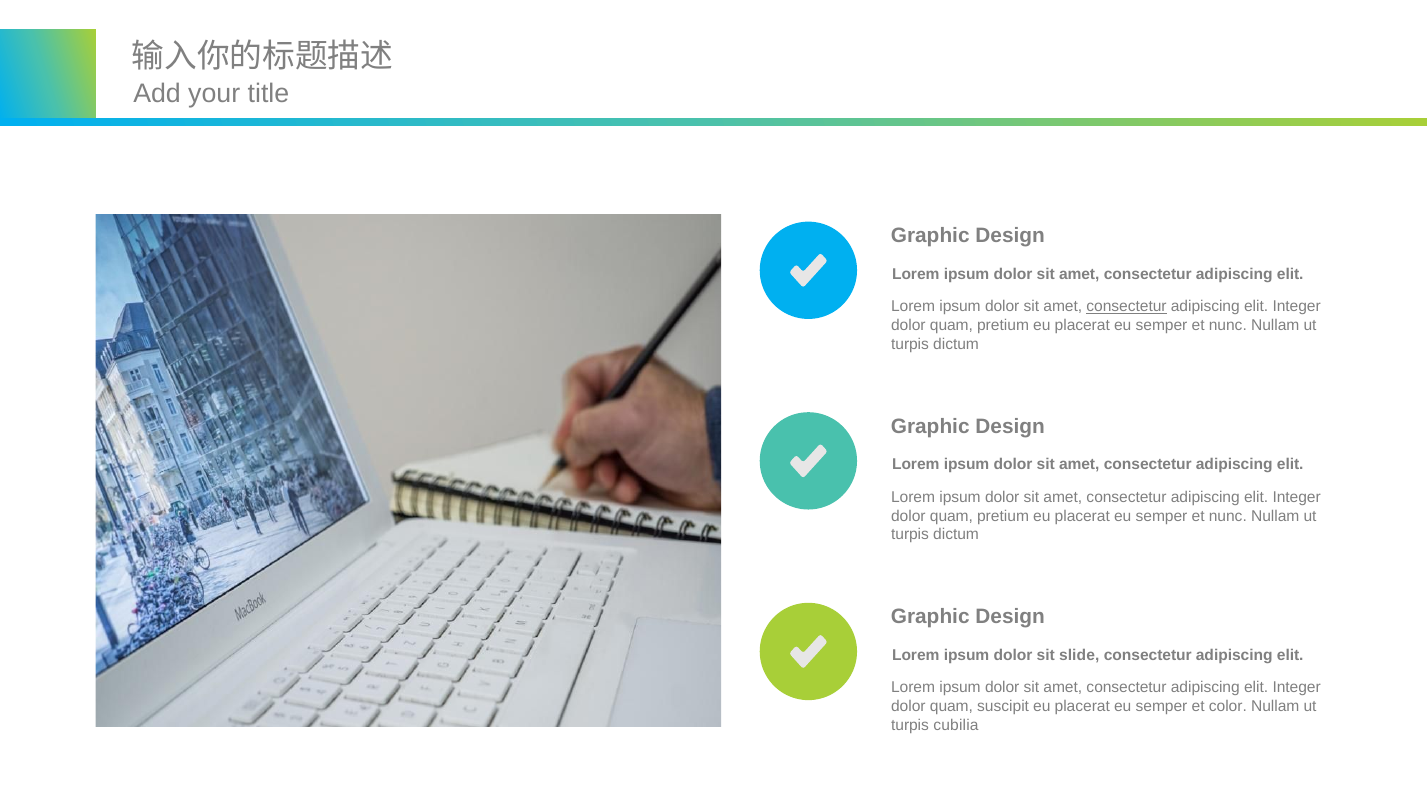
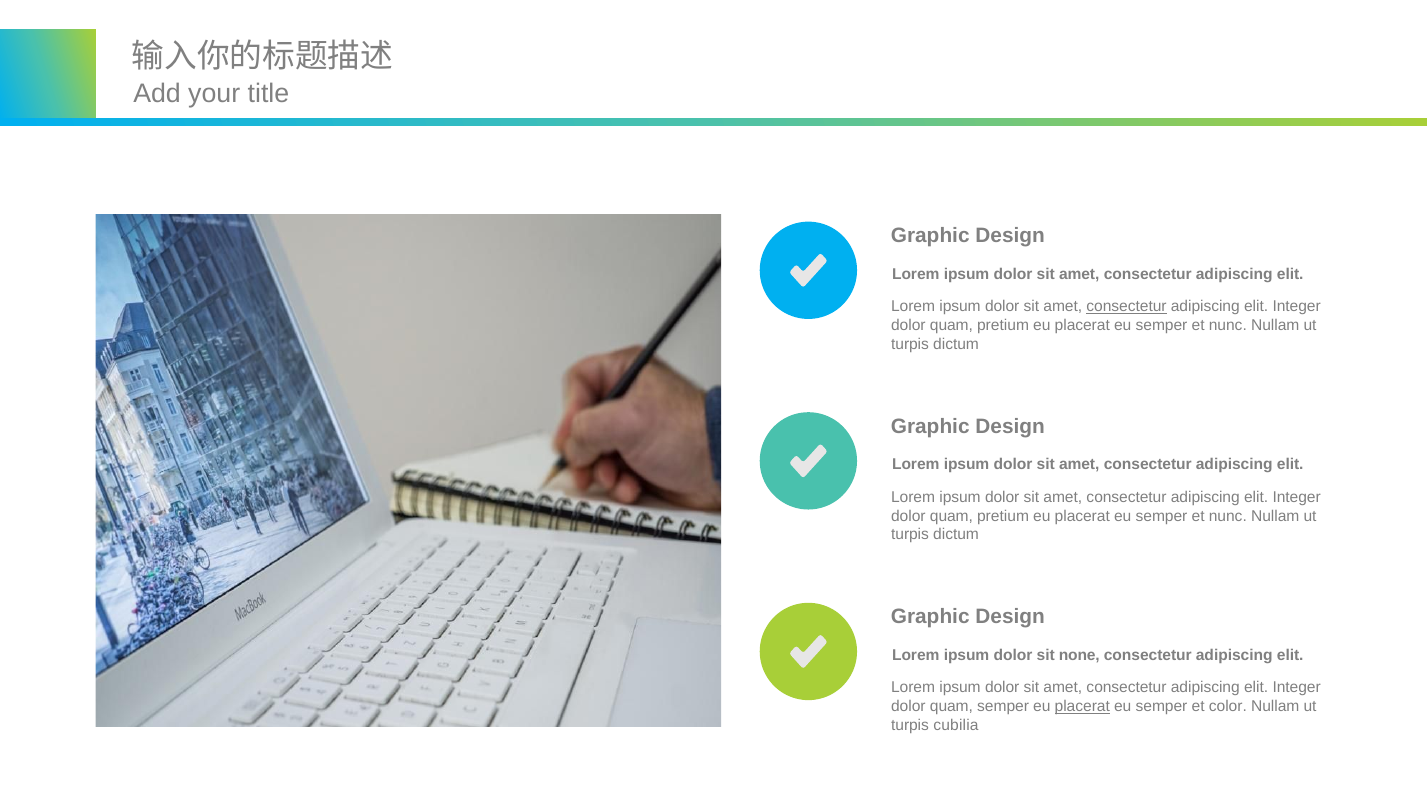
slide: slide -> none (1079, 655)
quam suscipit: suscipit -> semper (1003, 706)
placerat underline: none -> present (1082, 706)
